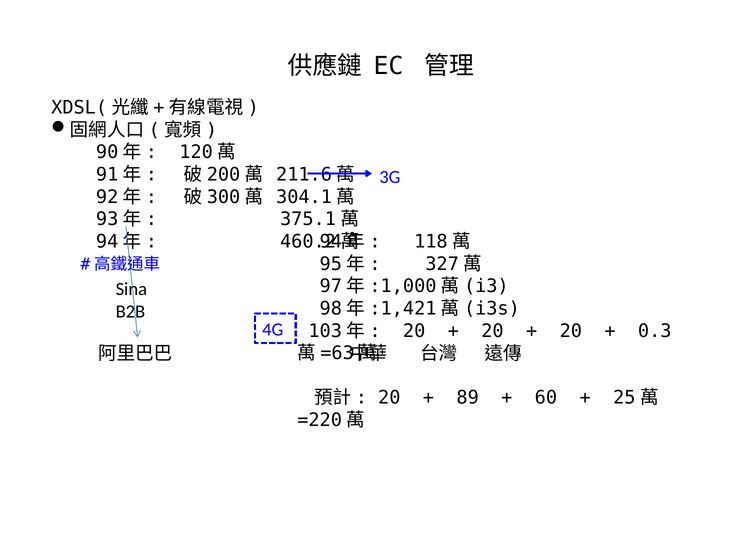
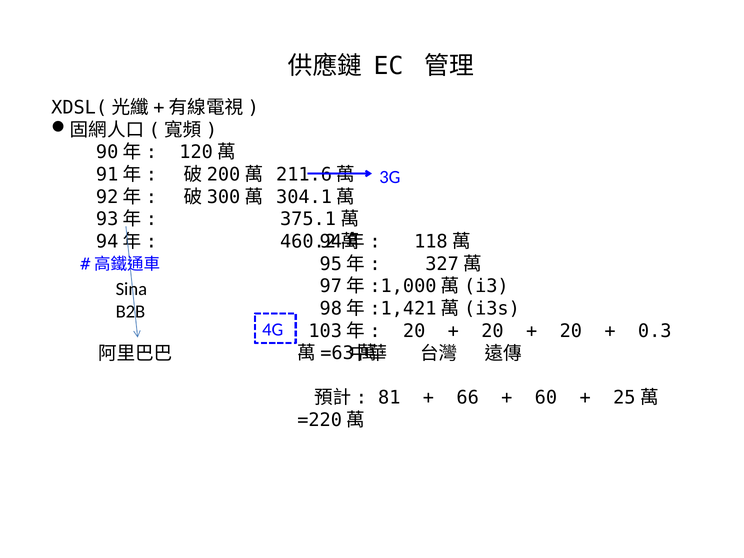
20: 20 -> 81 (389, 398)
89: 89 -> 66 (468, 398)
